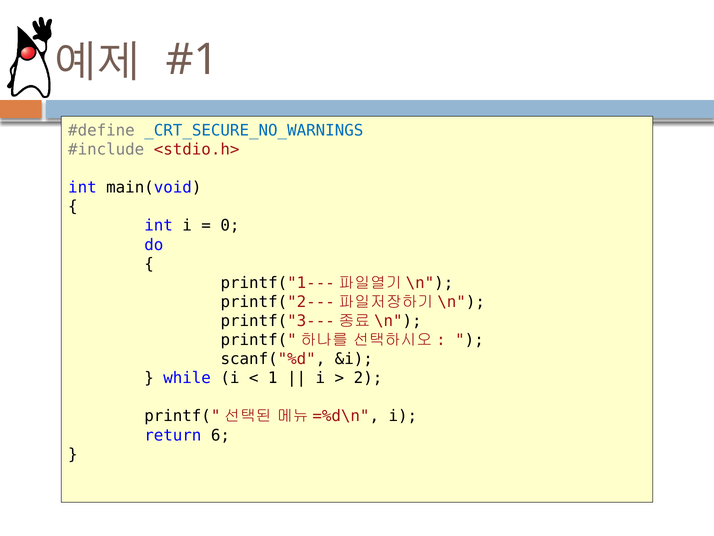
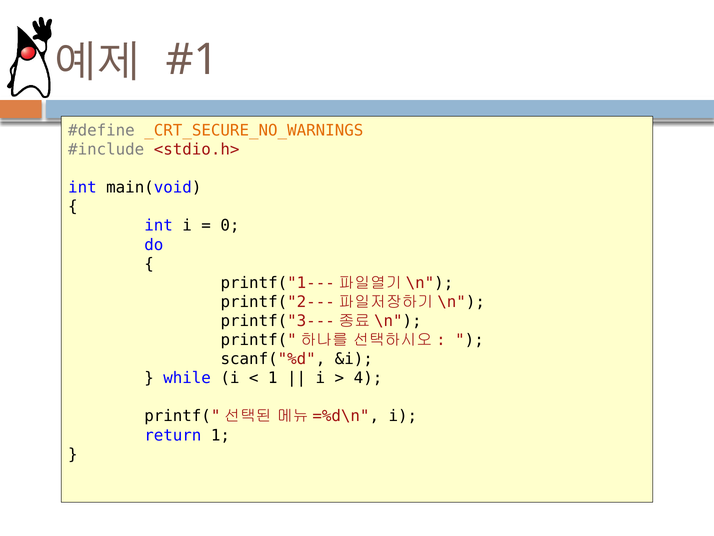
_CRT_SECURE_NO_WARNINGS colour: blue -> orange (254, 130)
2: 2 -> 4 (368, 378)
return 6: 6 -> 1 (220, 435)
